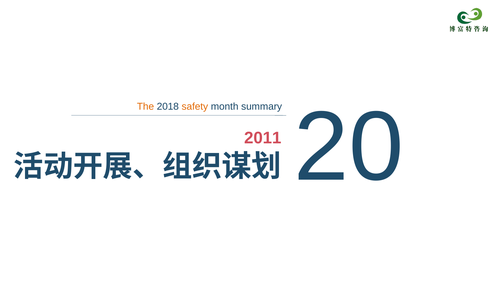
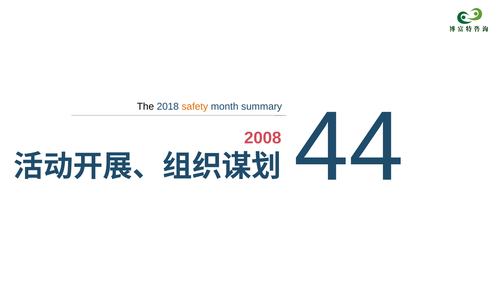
The colour: orange -> black (145, 107)
20: 20 -> 44 (349, 147)
2011: 2011 -> 2008 (263, 138)
